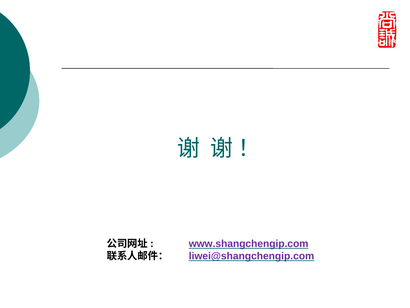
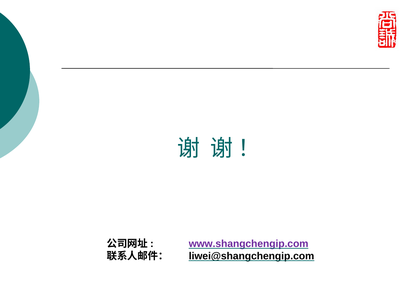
liwei@shangchengip.com colour: purple -> black (252, 256)
